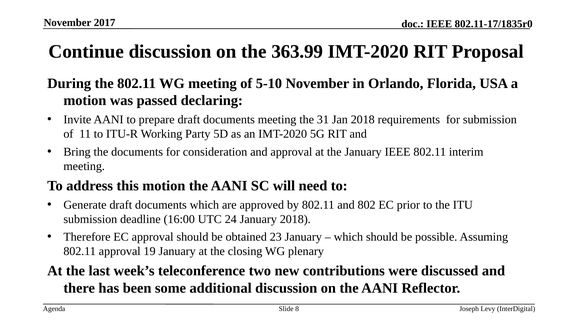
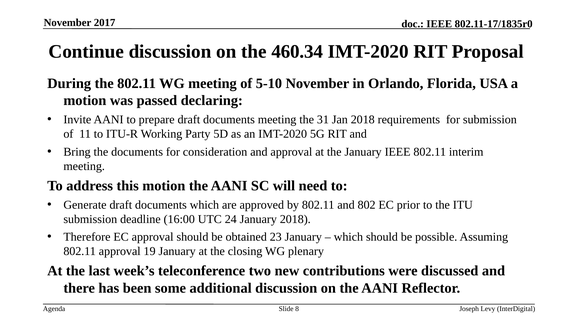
363.99: 363.99 -> 460.34 (297, 52)
